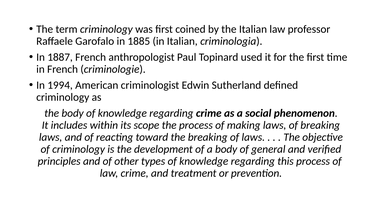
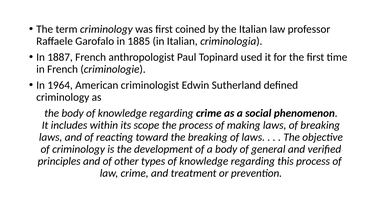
1994: 1994 -> 1964 (60, 85)
